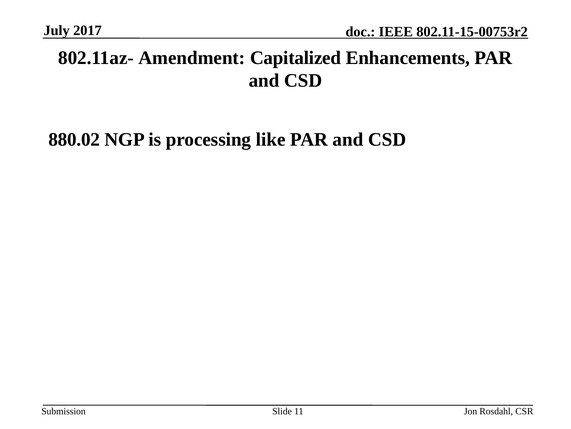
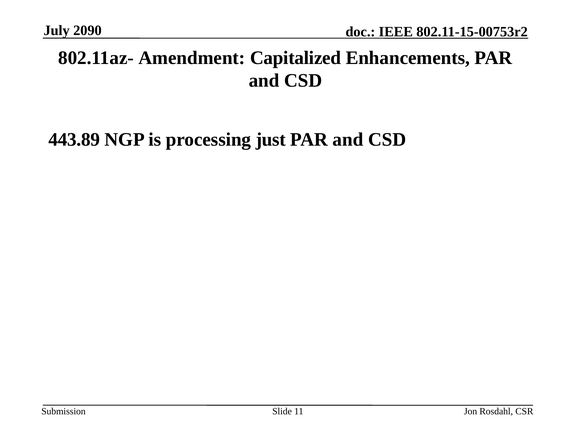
2017: 2017 -> 2090 (87, 30)
880.02: 880.02 -> 443.89 (74, 139)
like: like -> just (271, 139)
